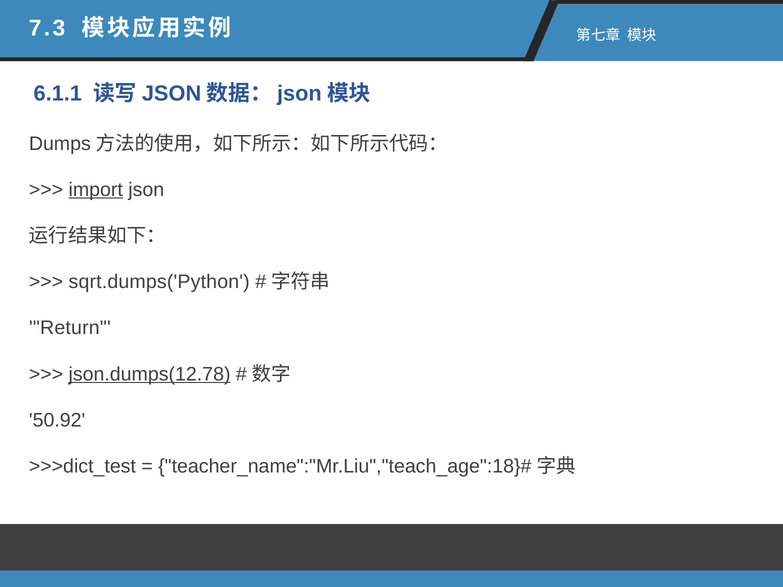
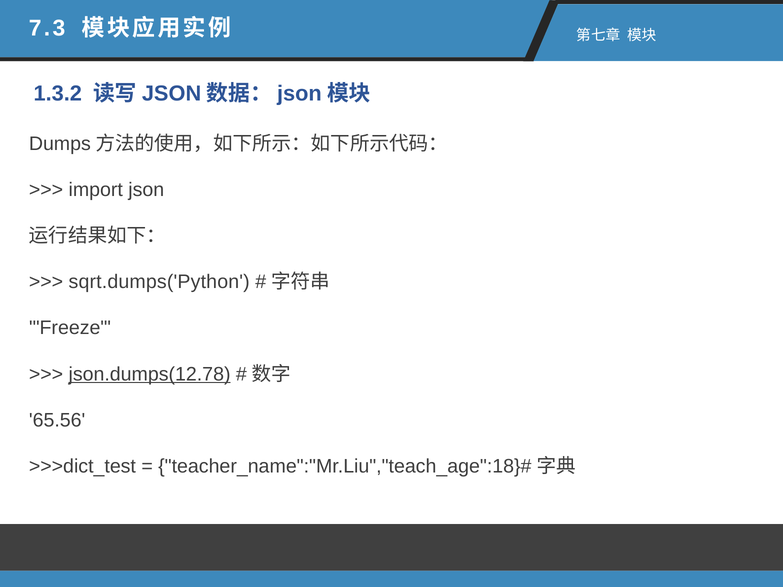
6.1.1: 6.1.1 -> 1.3.2 (58, 94)
import underline: present -> none (96, 190)
Return: Return -> Freeze (70, 328)
50.92: 50.92 -> 65.56 (57, 420)
